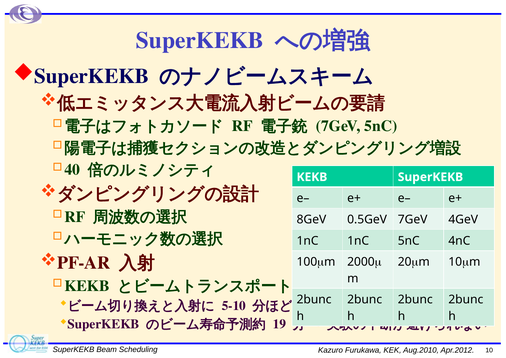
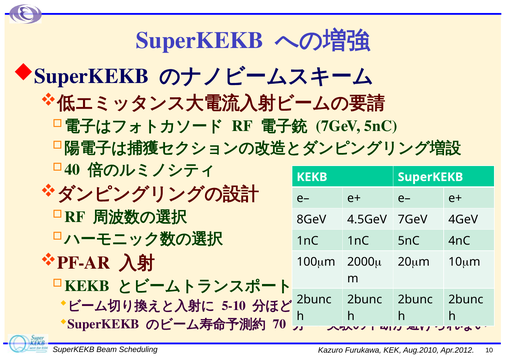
0.5GeV: 0.5GeV -> 4.5GeV (367, 220)
19: 19 -> 70 (279, 324)
